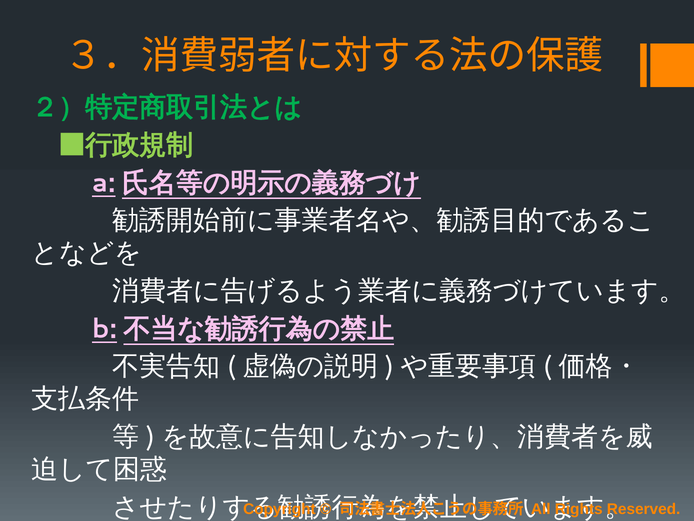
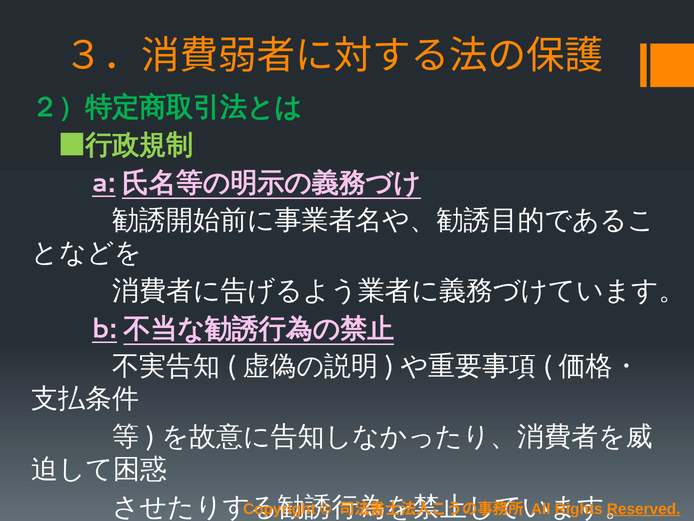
Reserved underline: none -> present (644, 509)
